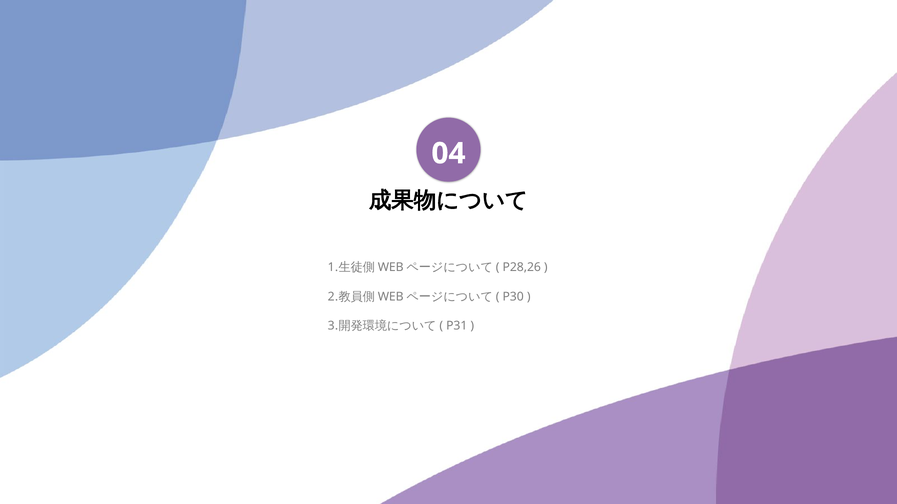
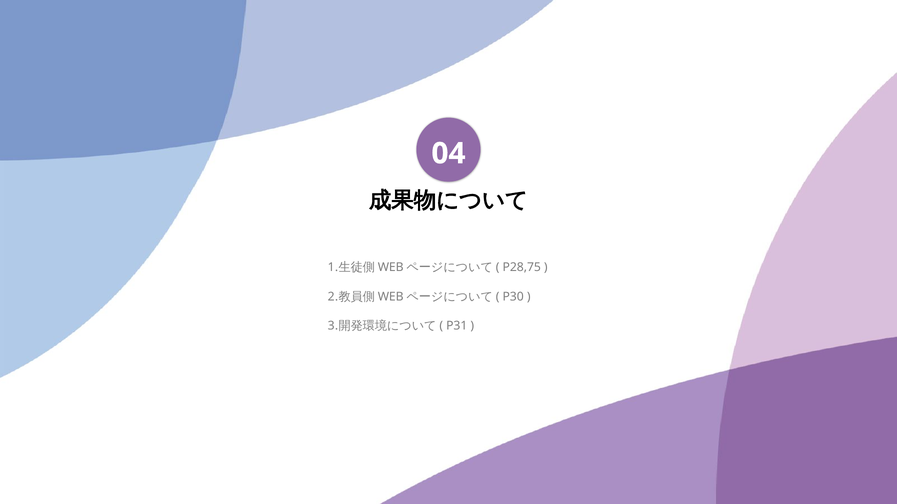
P28,26: P28,26 -> P28,75 (522, 268)
